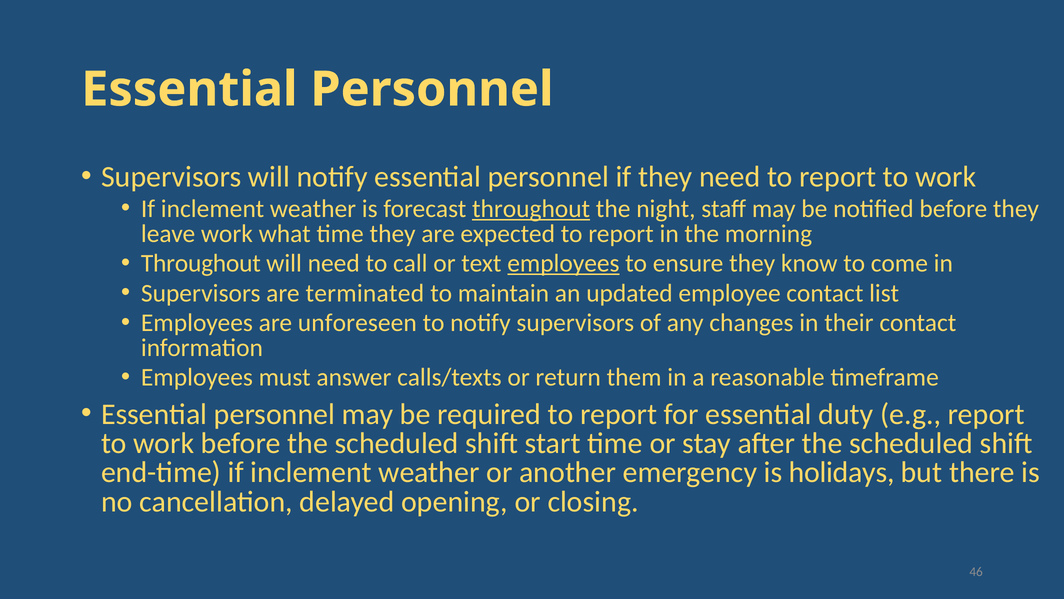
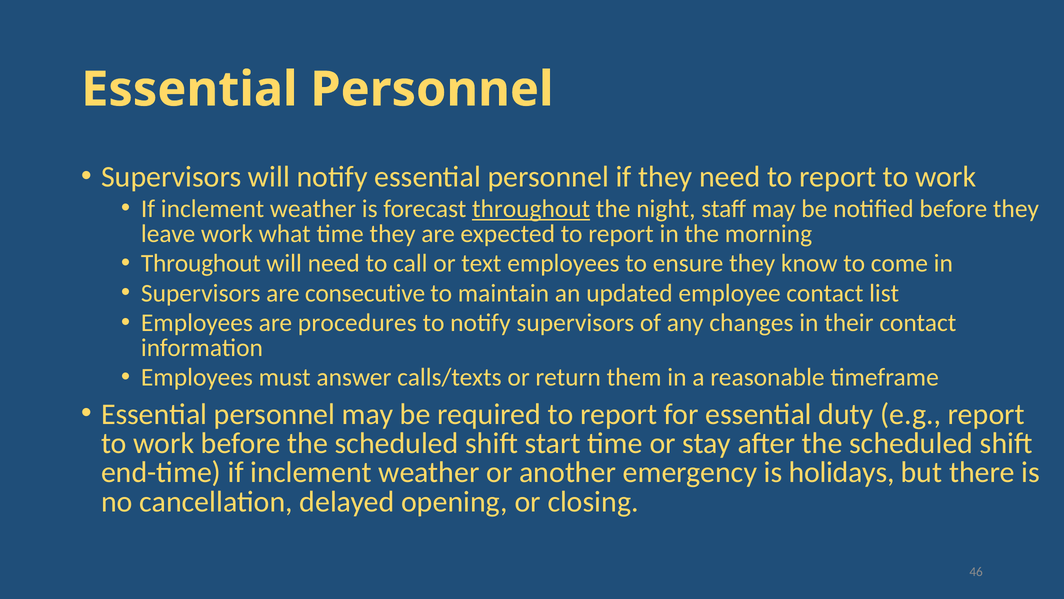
employees underline: present -> none (563, 263)
terminated: terminated -> consecutive (365, 293)
unforeseen: unforeseen -> procedures (357, 323)
